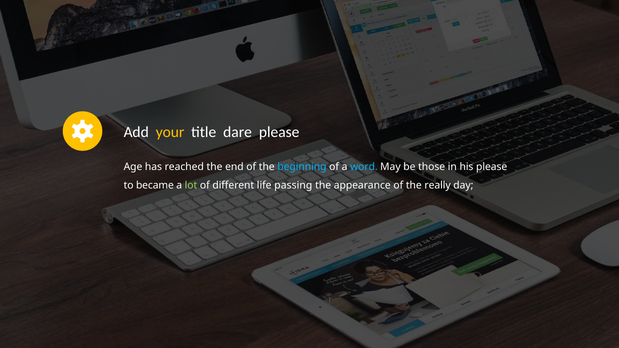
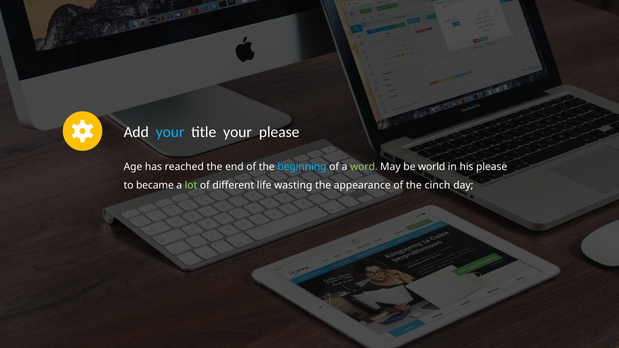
your colour: yellow -> light blue (170, 132)
title dare: dare -> your (238, 132)
word colour: light blue -> light green (364, 167)
those: those -> world (432, 167)
passing: passing -> wasting (293, 186)
really: really -> cinch (437, 186)
